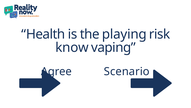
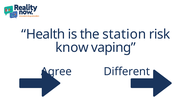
playing: playing -> station (124, 34)
Scenario: Scenario -> Different (127, 71)
